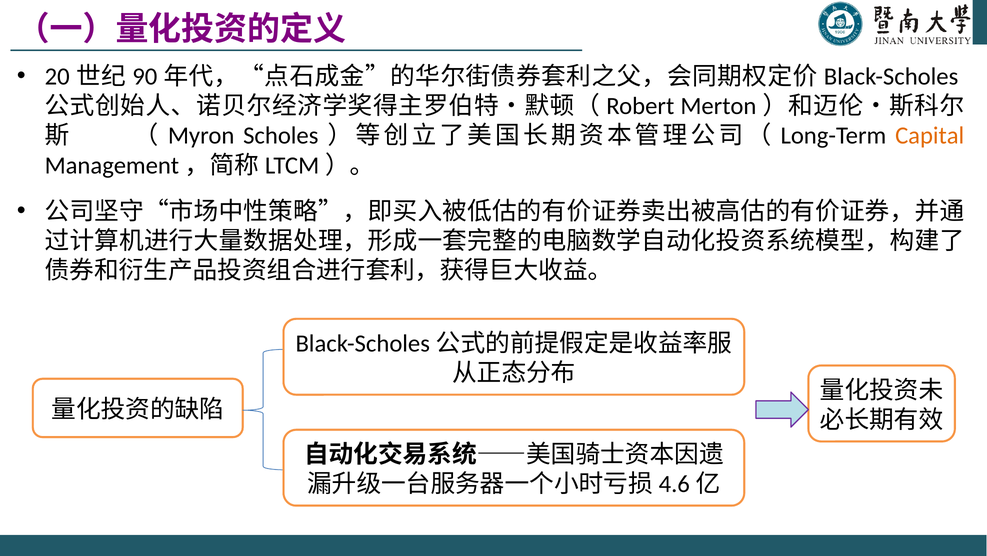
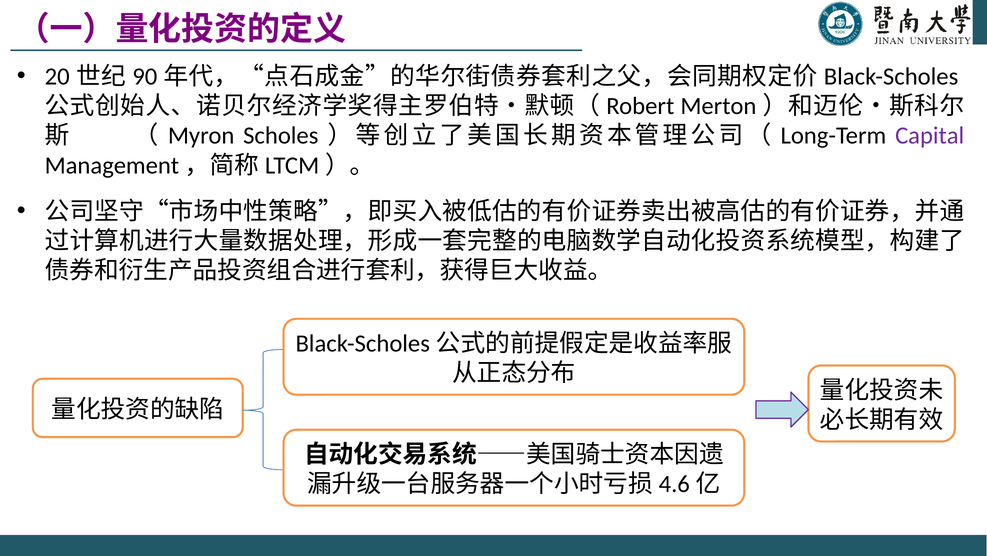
Capital colour: orange -> purple (930, 136)
